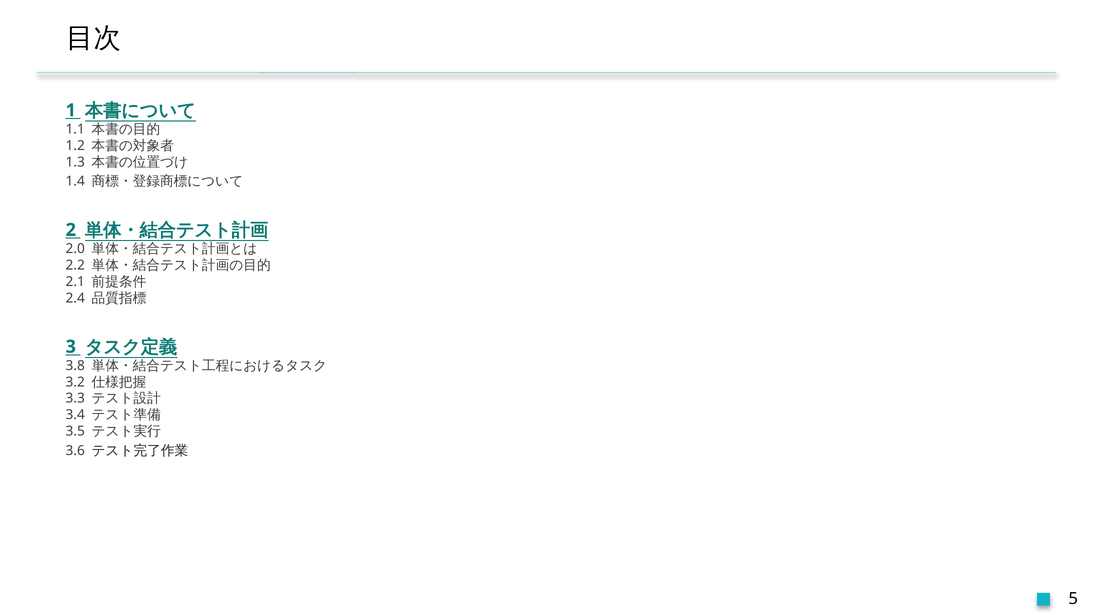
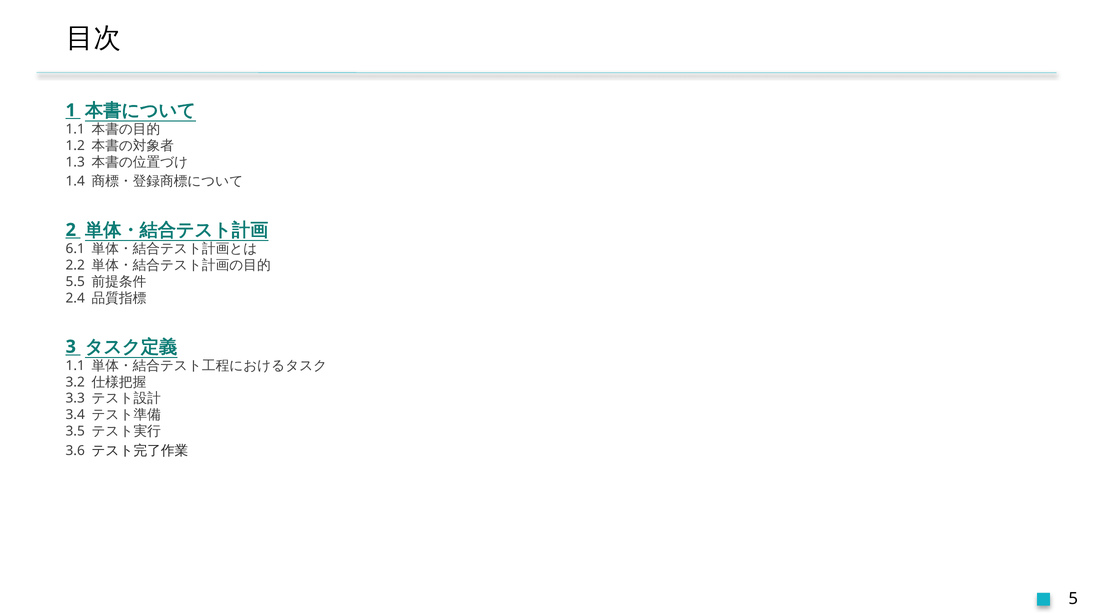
2.0: 2.0 -> 6.1 (75, 249)
2.1: 2.1 -> 5.5 (75, 282)
3.8: 3.8 -> 1.1 (75, 365)
